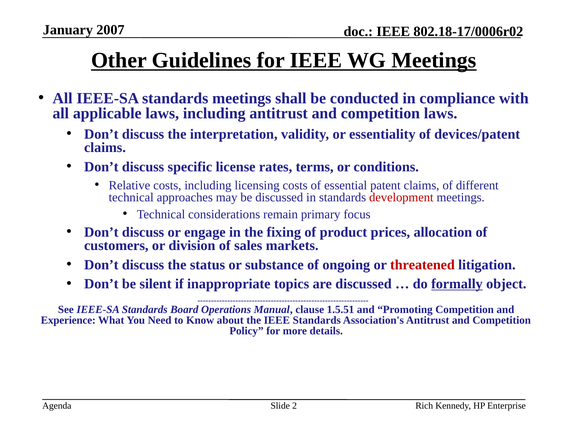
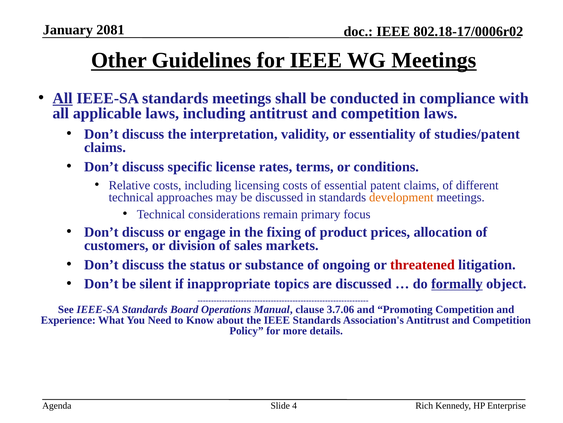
2007: 2007 -> 2081 (110, 30)
All underline: none -> present (63, 98)
devices/patent: devices/patent -> studies/patent (477, 134)
development colour: red -> orange (401, 197)
1.5.51: 1.5.51 -> 3.7.06 (341, 309)
2: 2 -> 4 (295, 405)
